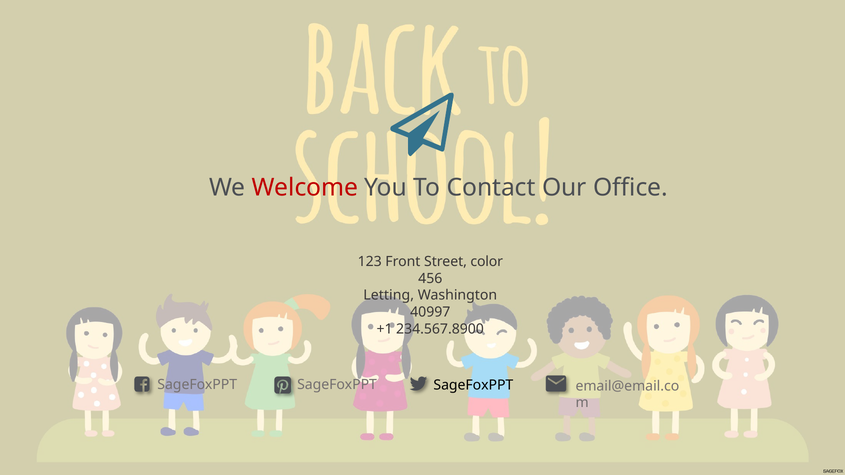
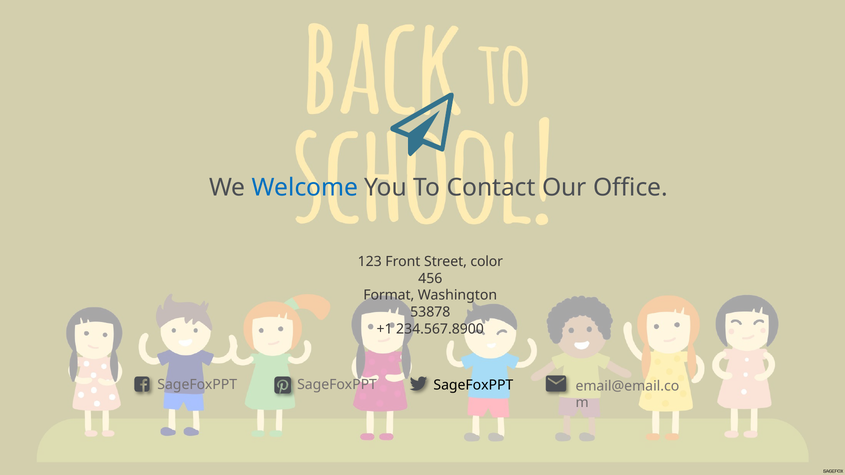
Welcome colour: red -> blue (305, 188)
Letting: Letting -> Format (389, 295)
40997: 40997 -> 53878 (430, 312)
